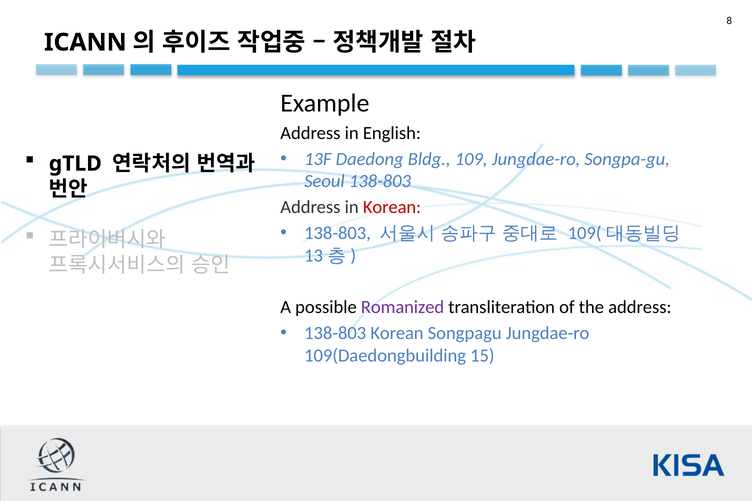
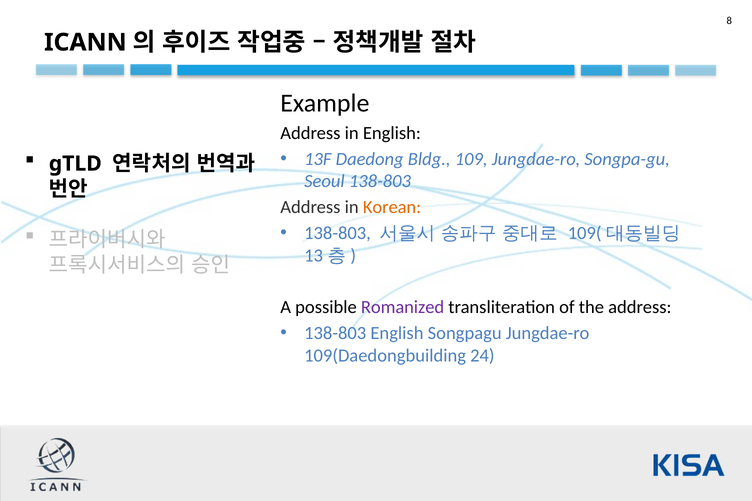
Korean colour: red -> orange (392, 208)
138-803 Korean: Korean -> English (397, 334)
15: 15 -> 24 (482, 356)
